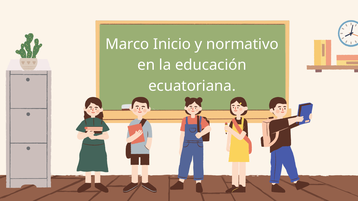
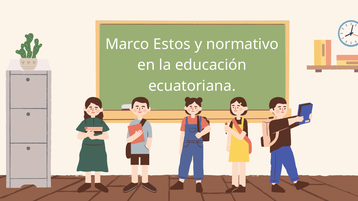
Inicio: Inicio -> Estos (172, 44)
